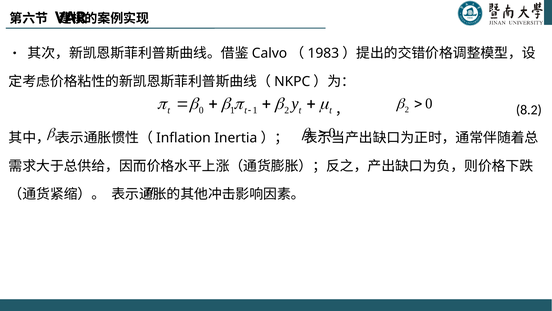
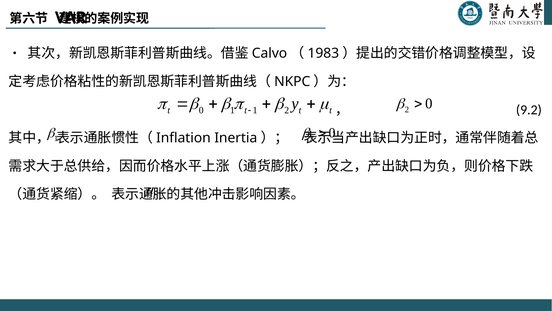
8.2: 8.2 -> 9.2 (529, 110)
